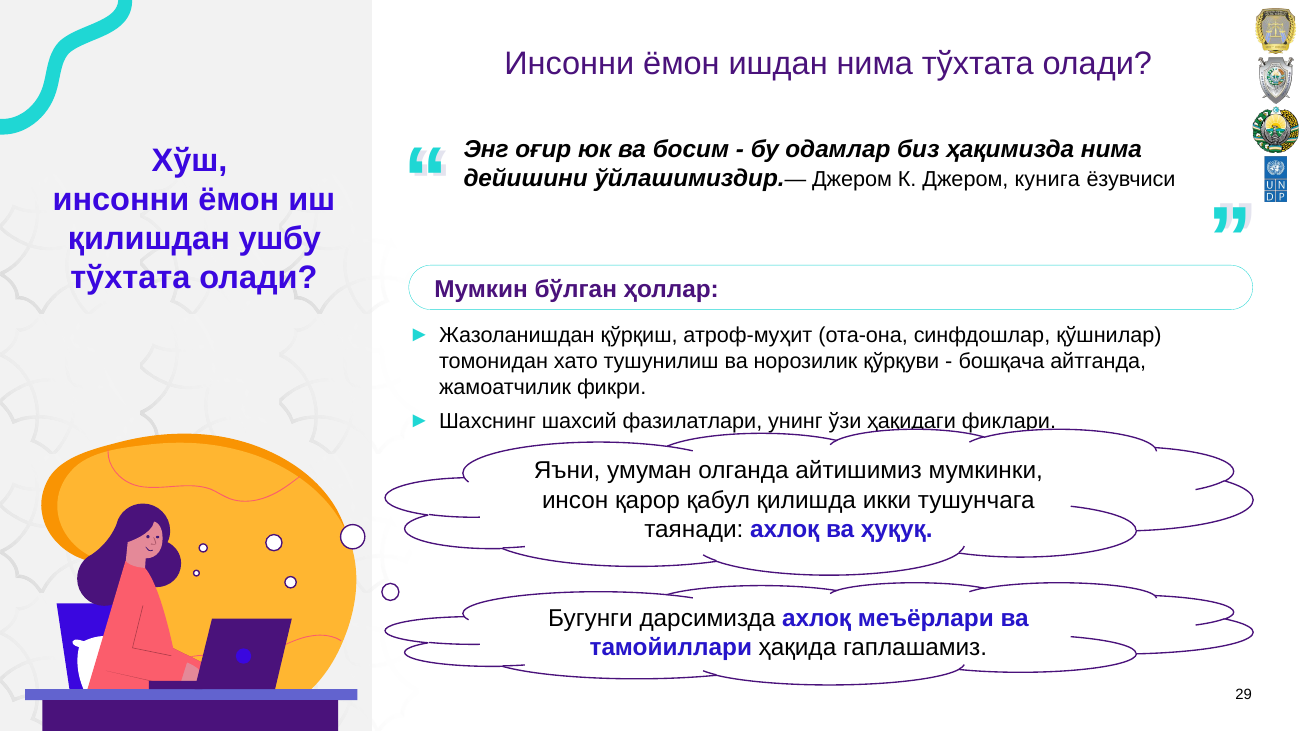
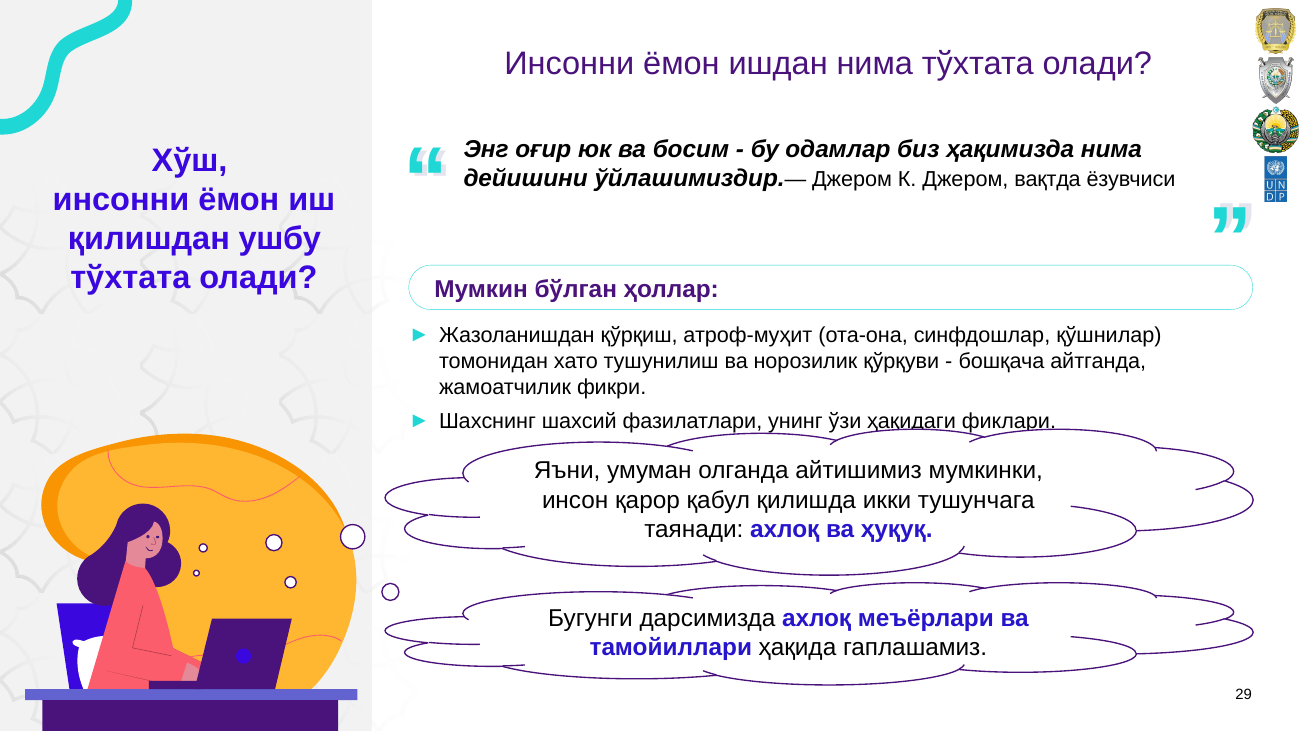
кунига: кунига -> вақтда (1048, 180)
